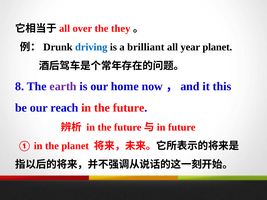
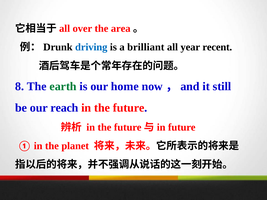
they: they -> area (121, 29)
year planet: planet -> recent (217, 47)
earth colour: purple -> green (63, 87)
this: this -> still (222, 87)
